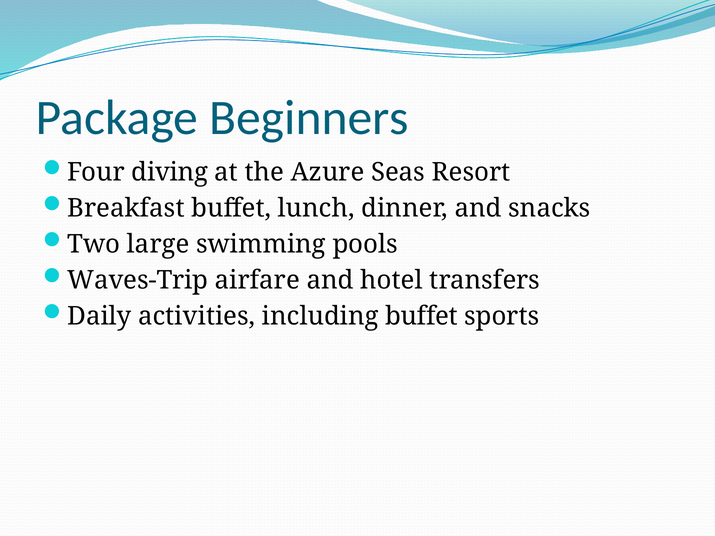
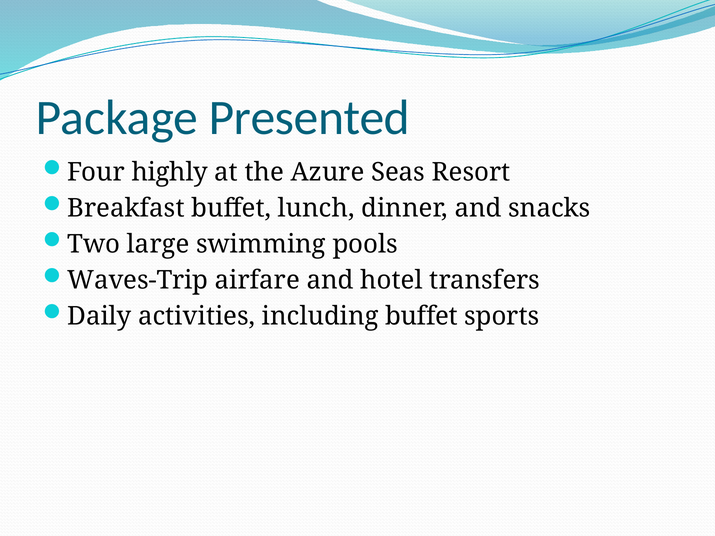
Beginners: Beginners -> Presented (309, 118)
diving: diving -> highly (170, 172)
